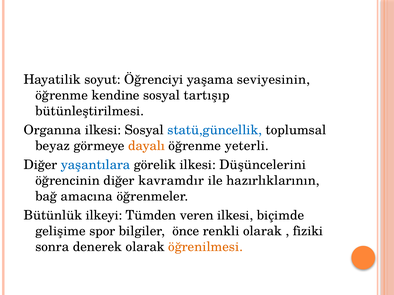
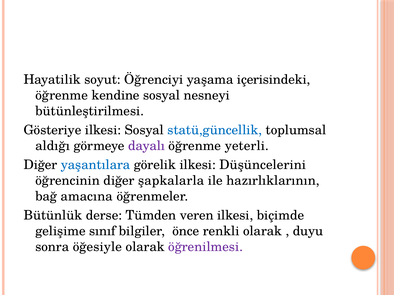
seviyesinin: seviyesinin -> içerisindeki (274, 80)
tartışıp: tartışıp -> nesneyi (207, 95)
Organına: Organına -> Gösteriye (52, 130)
beyaz: beyaz -> aldığı (53, 146)
dayalı colour: orange -> purple (147, 146)
kavramdır: kavramdır -> şapkalarla (171, 181)
ilkeyi: ilkeyi -> derse (104, 216)
spor: spor -> sınıf (102, 231)
fiziki: fiziki -> duyu (308, 231)
denerek: denerek -> öğesiyle (97, 247)
öğrenilmesi colour: orange -> purple (206, 247)
